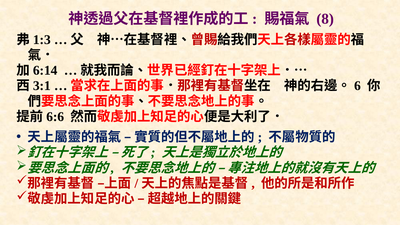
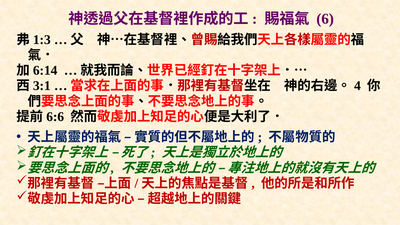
8: 8 -> 6 (325, 19)
6: 6 -> 4 (357, 86)
